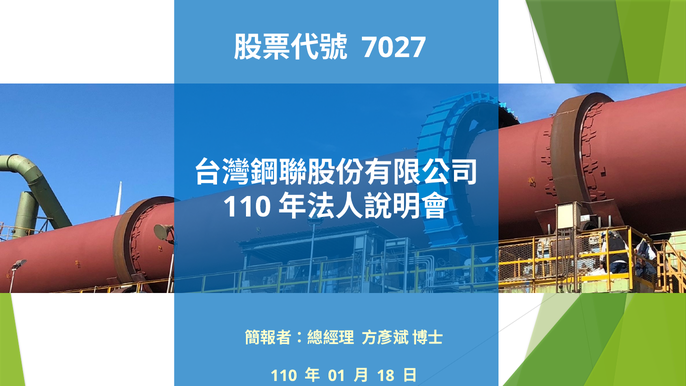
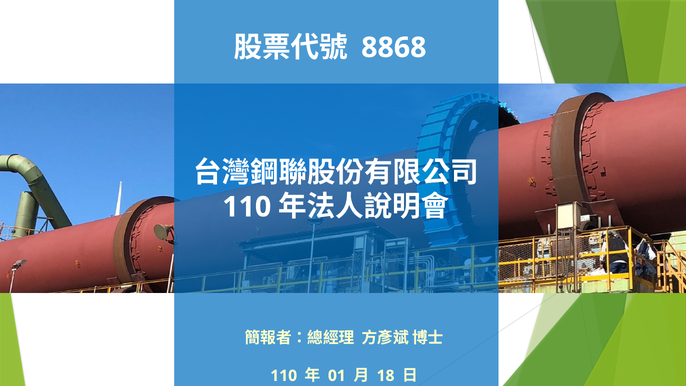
7027: 7027 -> 8868 (394, 48)
